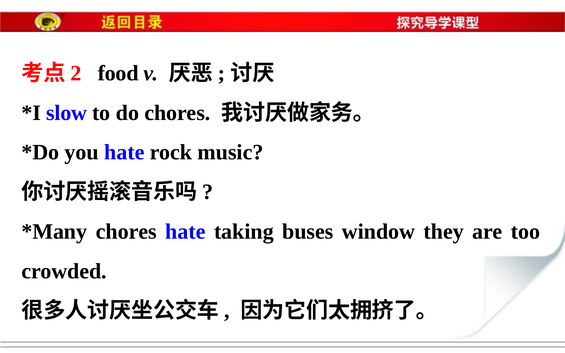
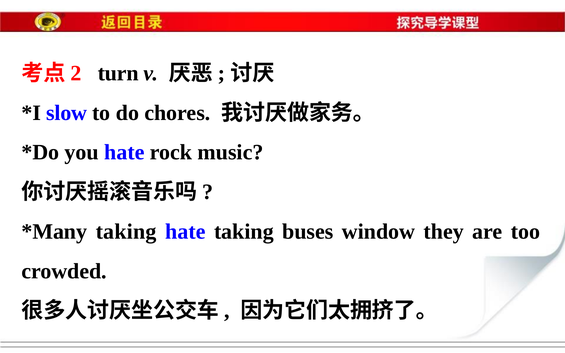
food: food -> turn (118, 73)
chores: chores -> taking (126, 232)
